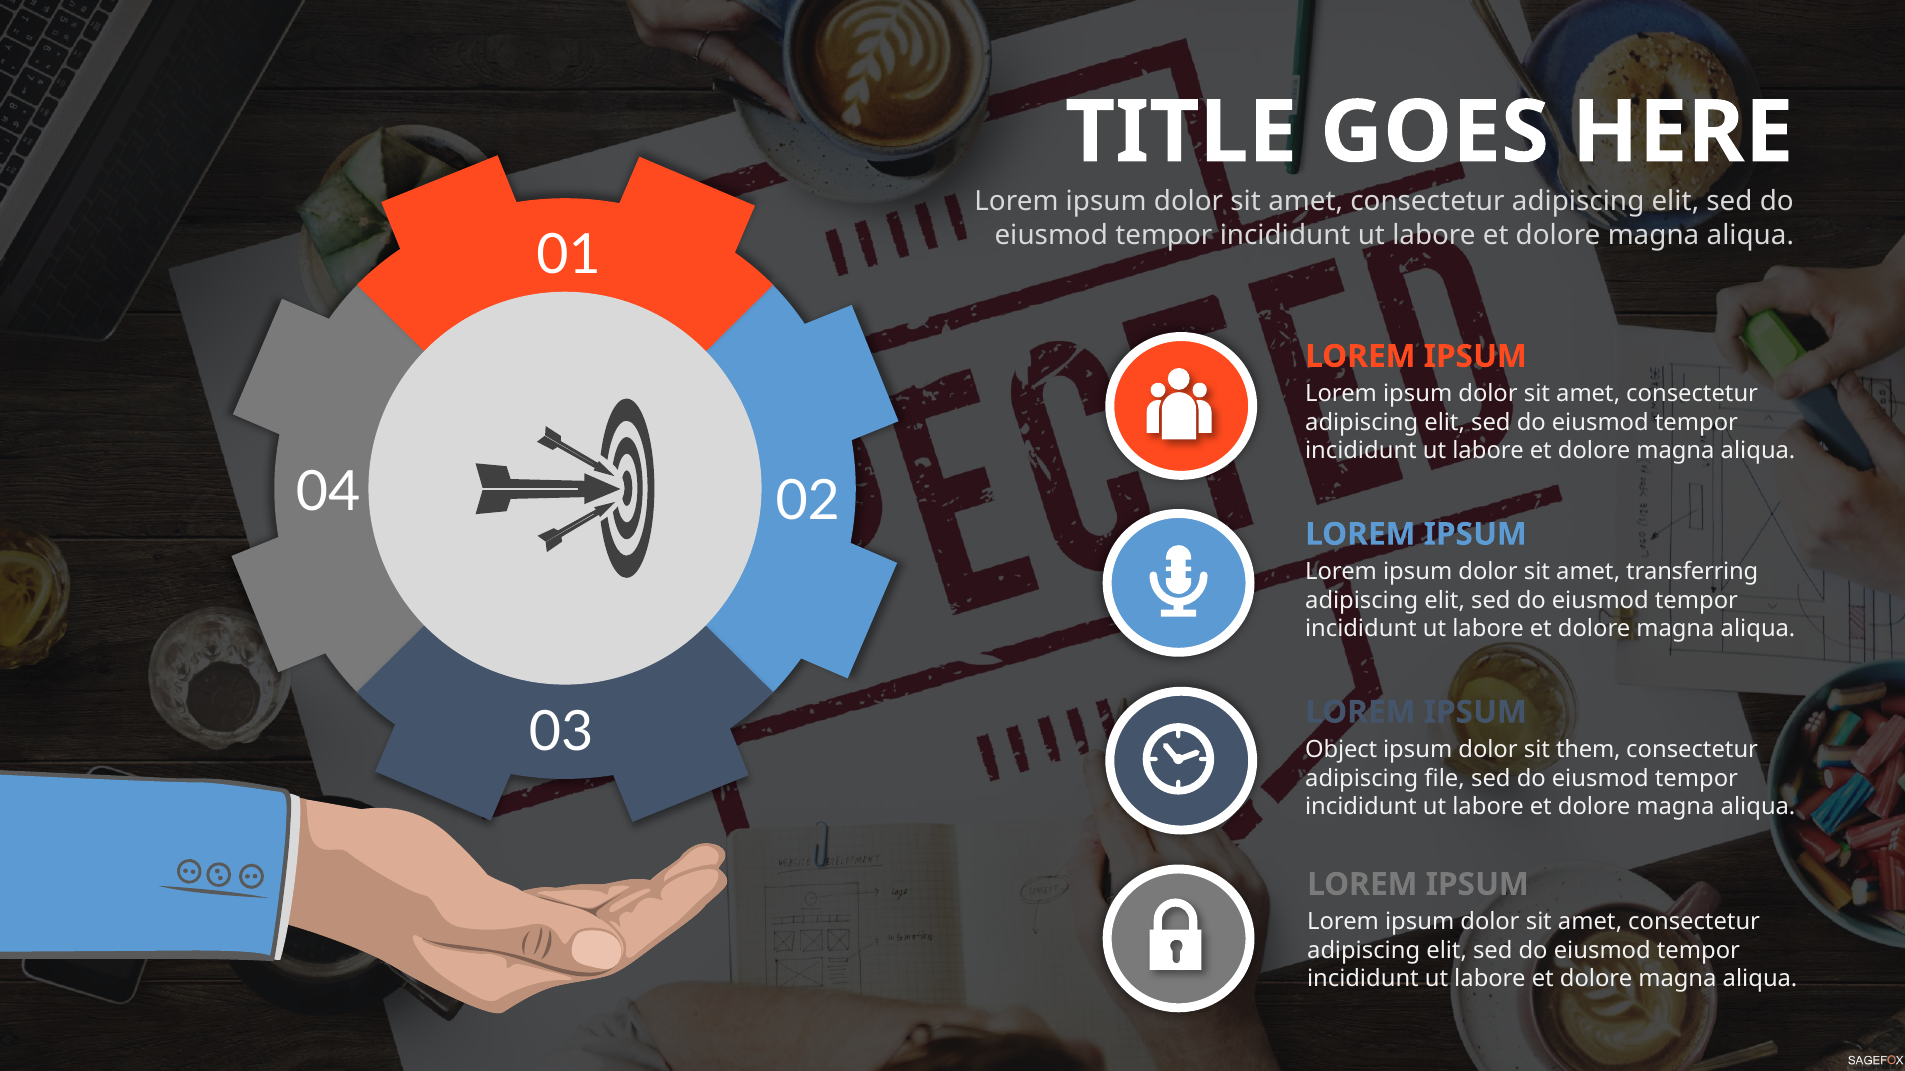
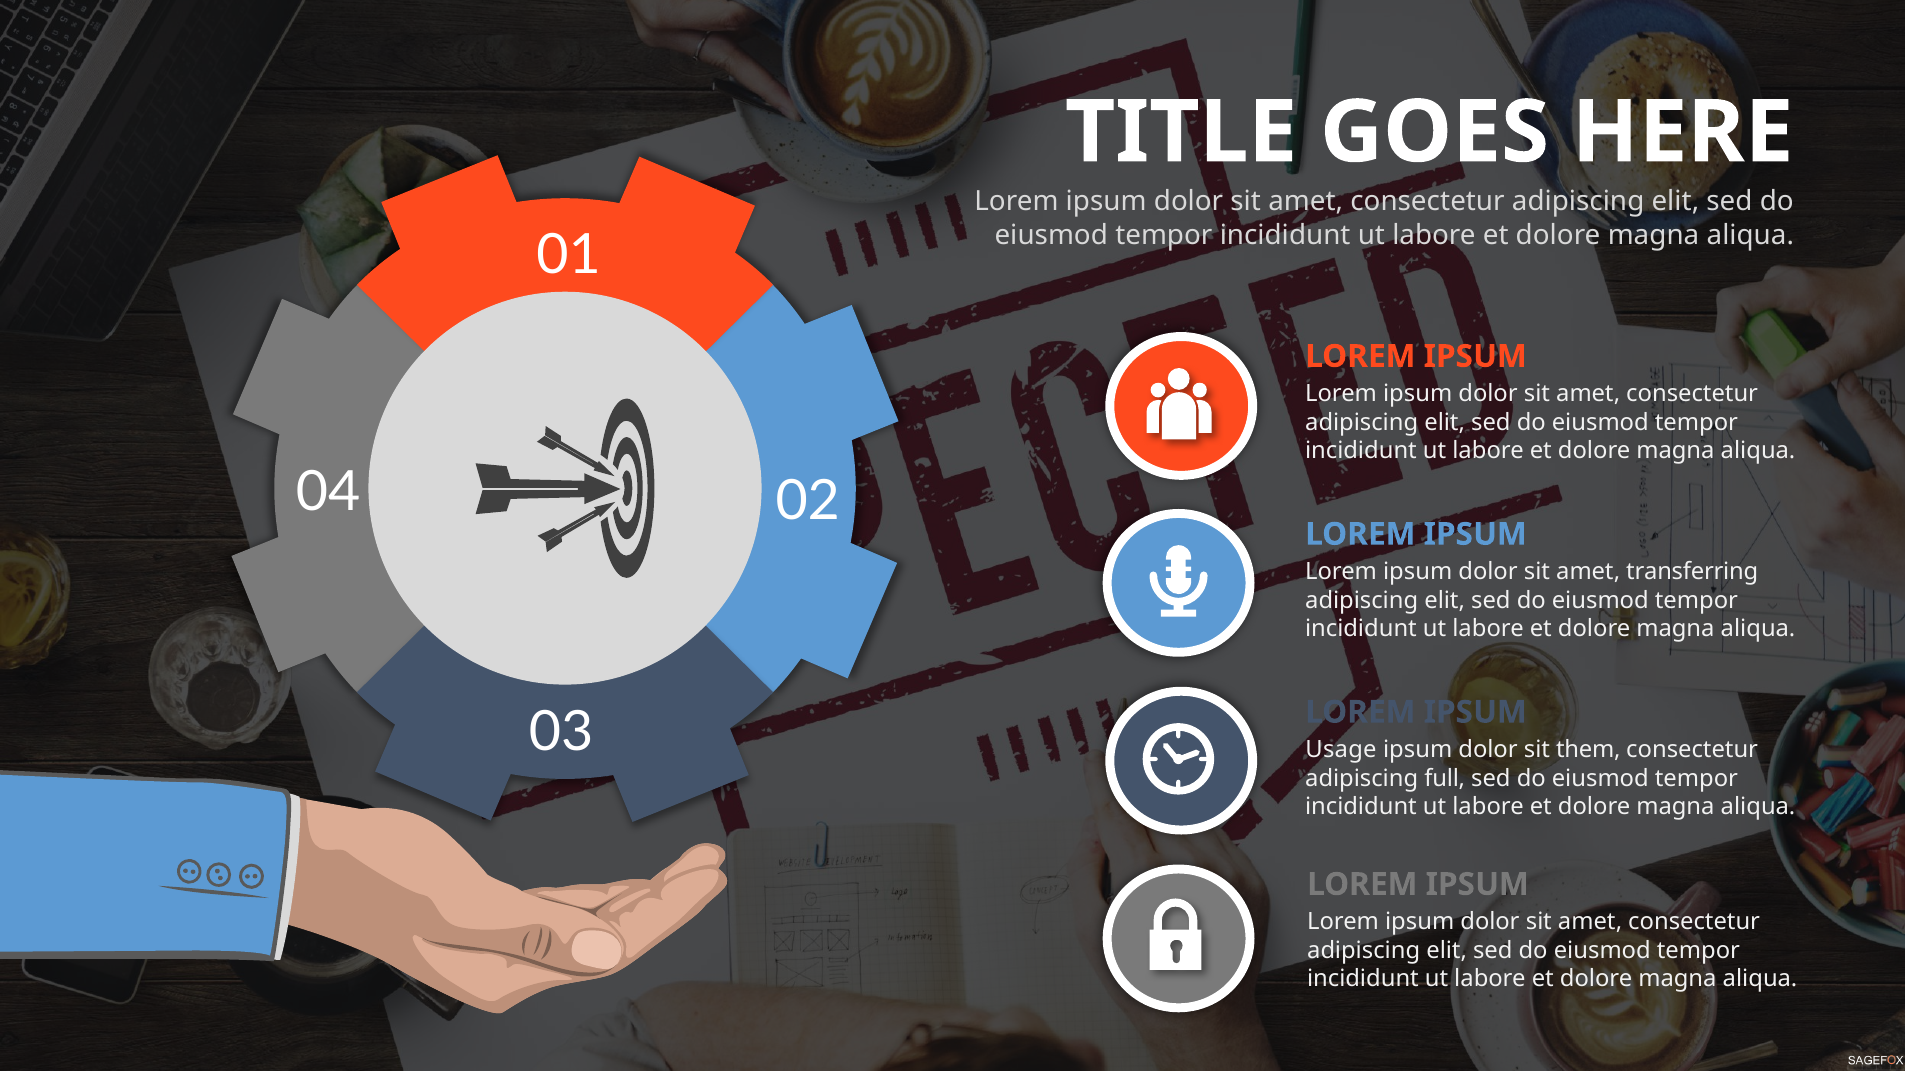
Object: Object -> Usage (1341, 750)
file: file -> full (1445, 779)
